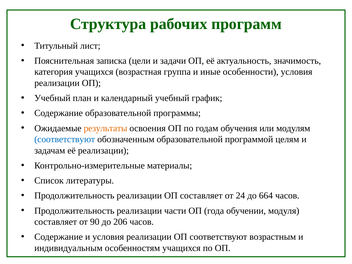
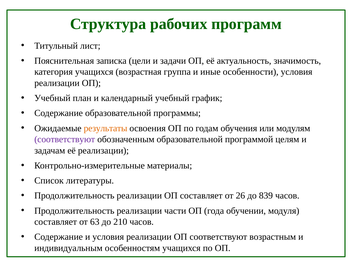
соответствуют colour: blue -> purple (65, 139)
24: 24 -> 26 (240, 196)
664: 664 -> 839 (266, 196)
90: 90 -> 63 (95, 222)
206: 206 -> 210 (120, 222)
